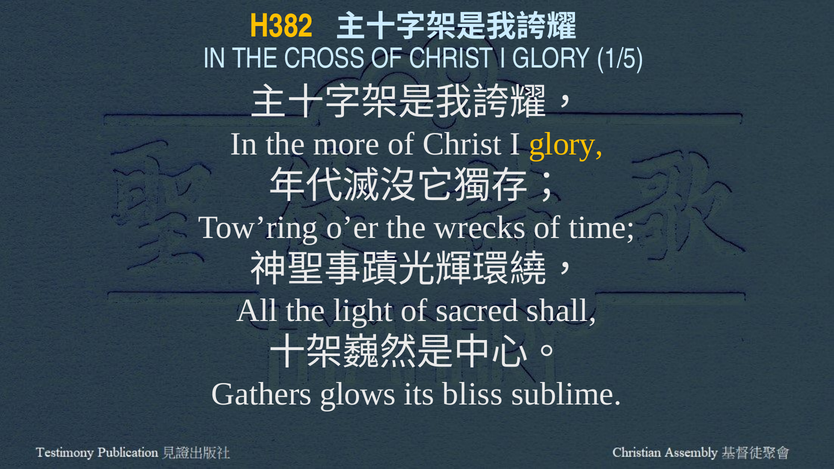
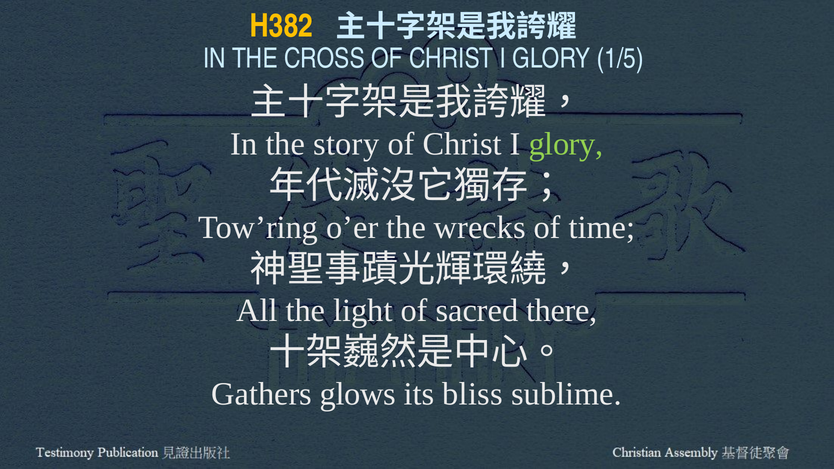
more: more -> story (346, 144)
glory colour: yellow -> light green (566, 144)
shall: shall -> there (562, 311)
